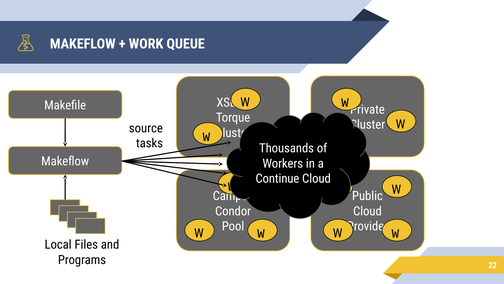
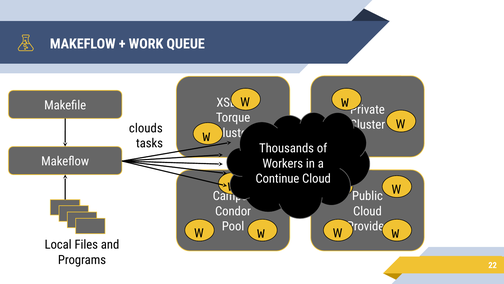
source: source -> clouds (146, 128)
